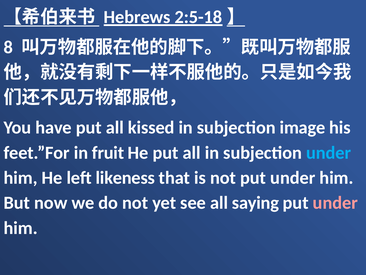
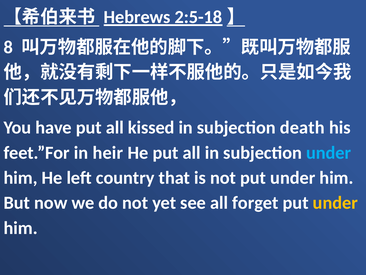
image: image -> death (302, 127)
fruit: fruit -> heir (108, 152)
likeness: likeness -> country (125, 178)
saying: saying -> forget (255, 203)
under colour: pink -> yellow (335, 203)
